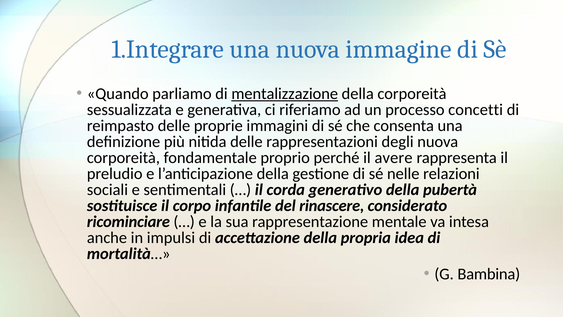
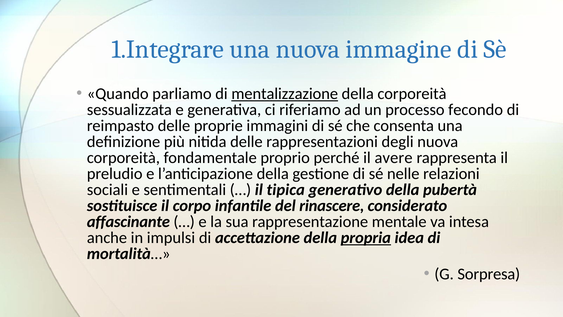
concetti: concetti -> fecondo (476, 110)
corda: corda -> tipica (286, 190)
ricominciare: ricominciare -> affascinante (128, 222)
propria underline: none -> present (366, 238)
Bambina: Bambina -> Sorpresa (489, 274)
